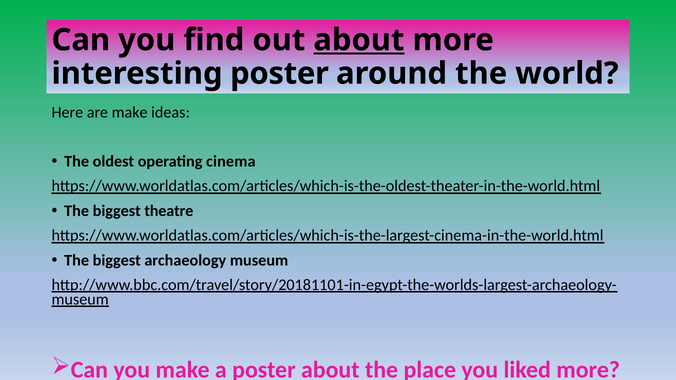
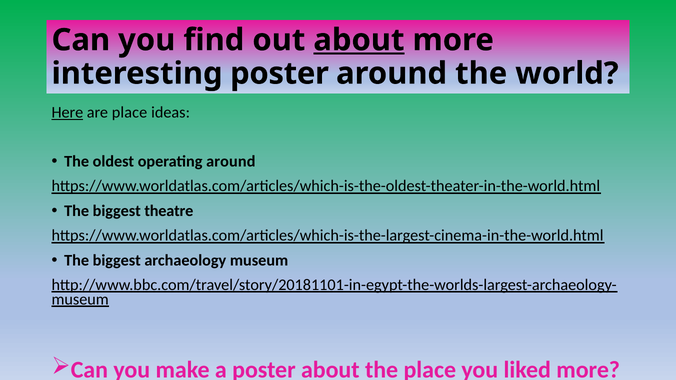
Here underline: none -> present (67, 112)
are make: make -> place (130, 112)
operating cinema: cinema -> around (231, 161)
